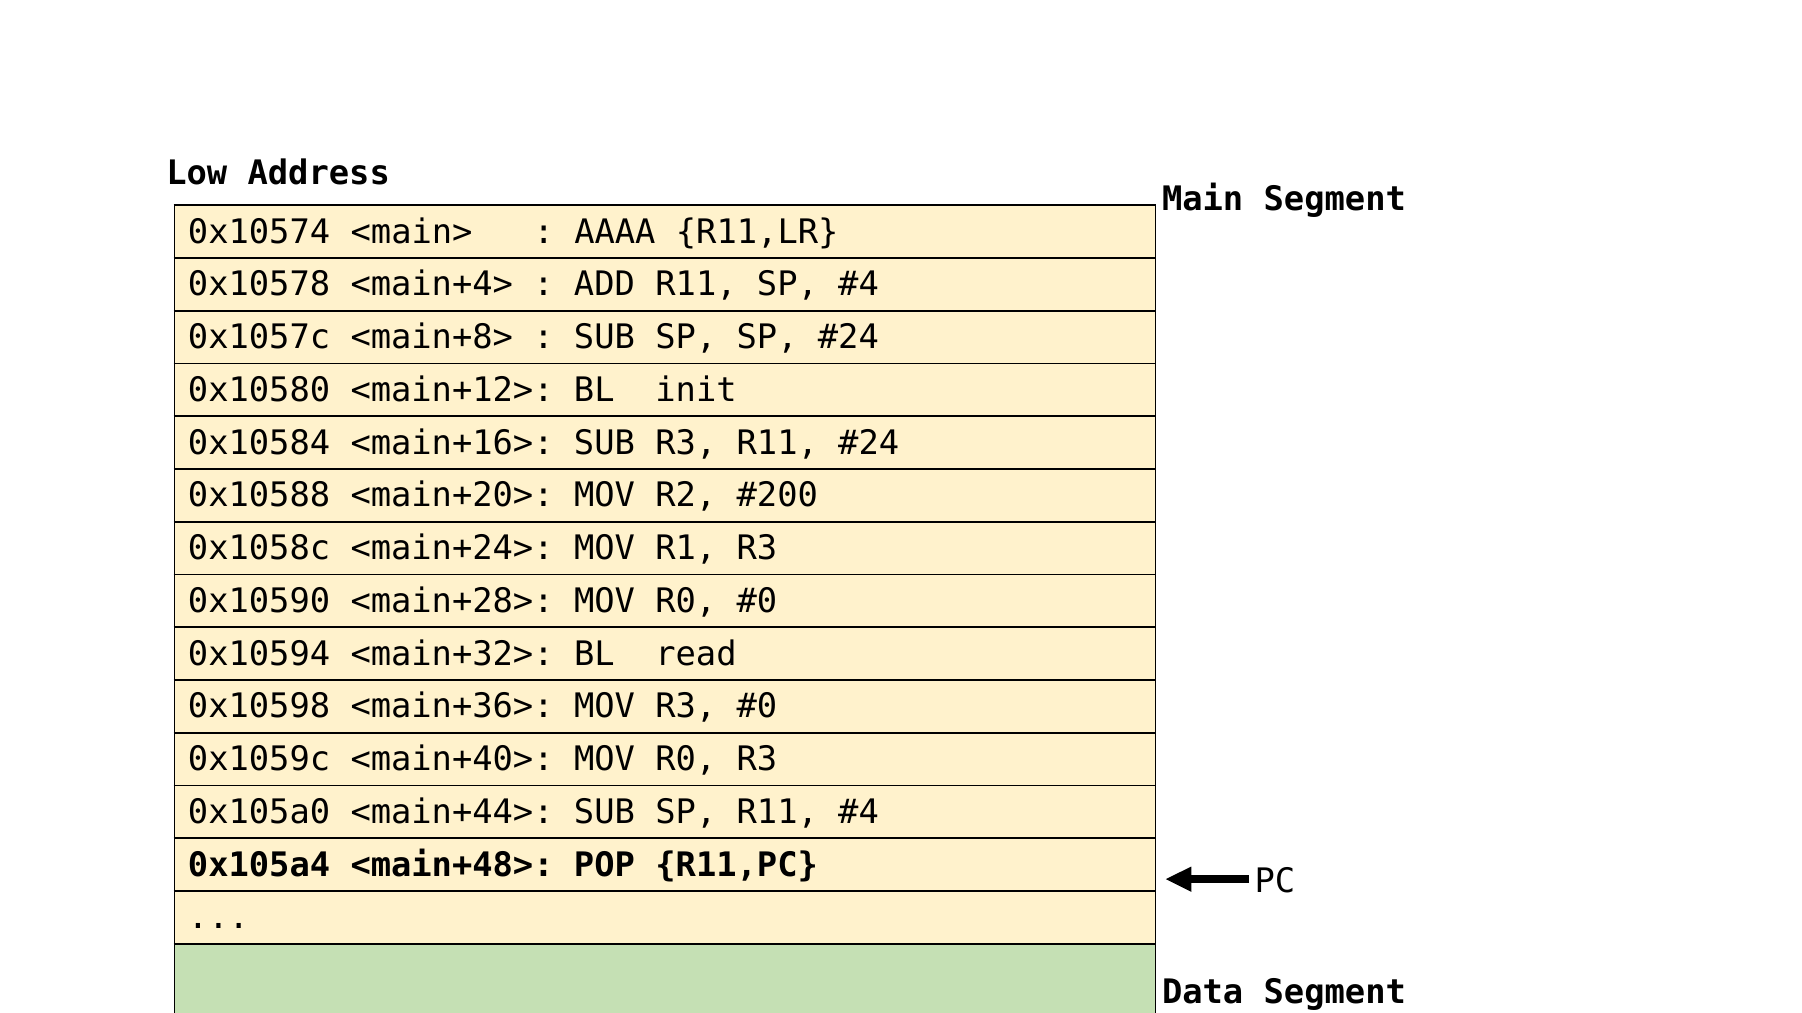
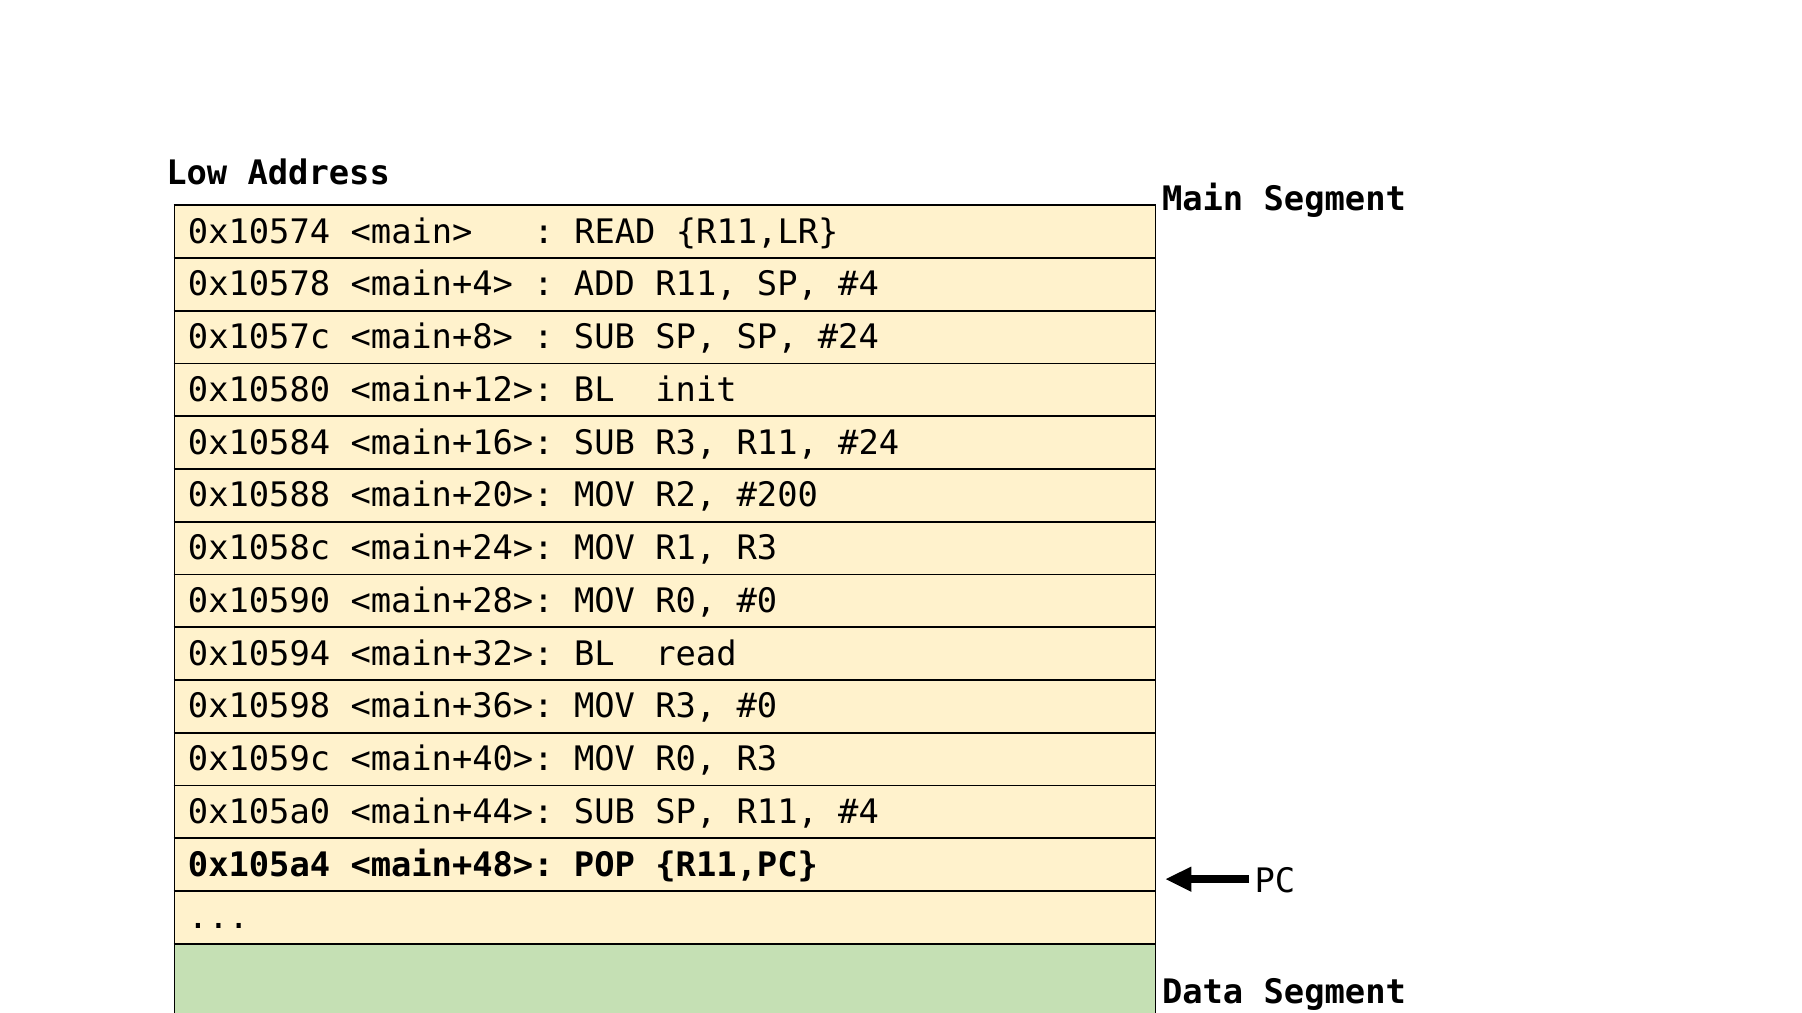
AAAA: AAAA -> READ (615, 232)
